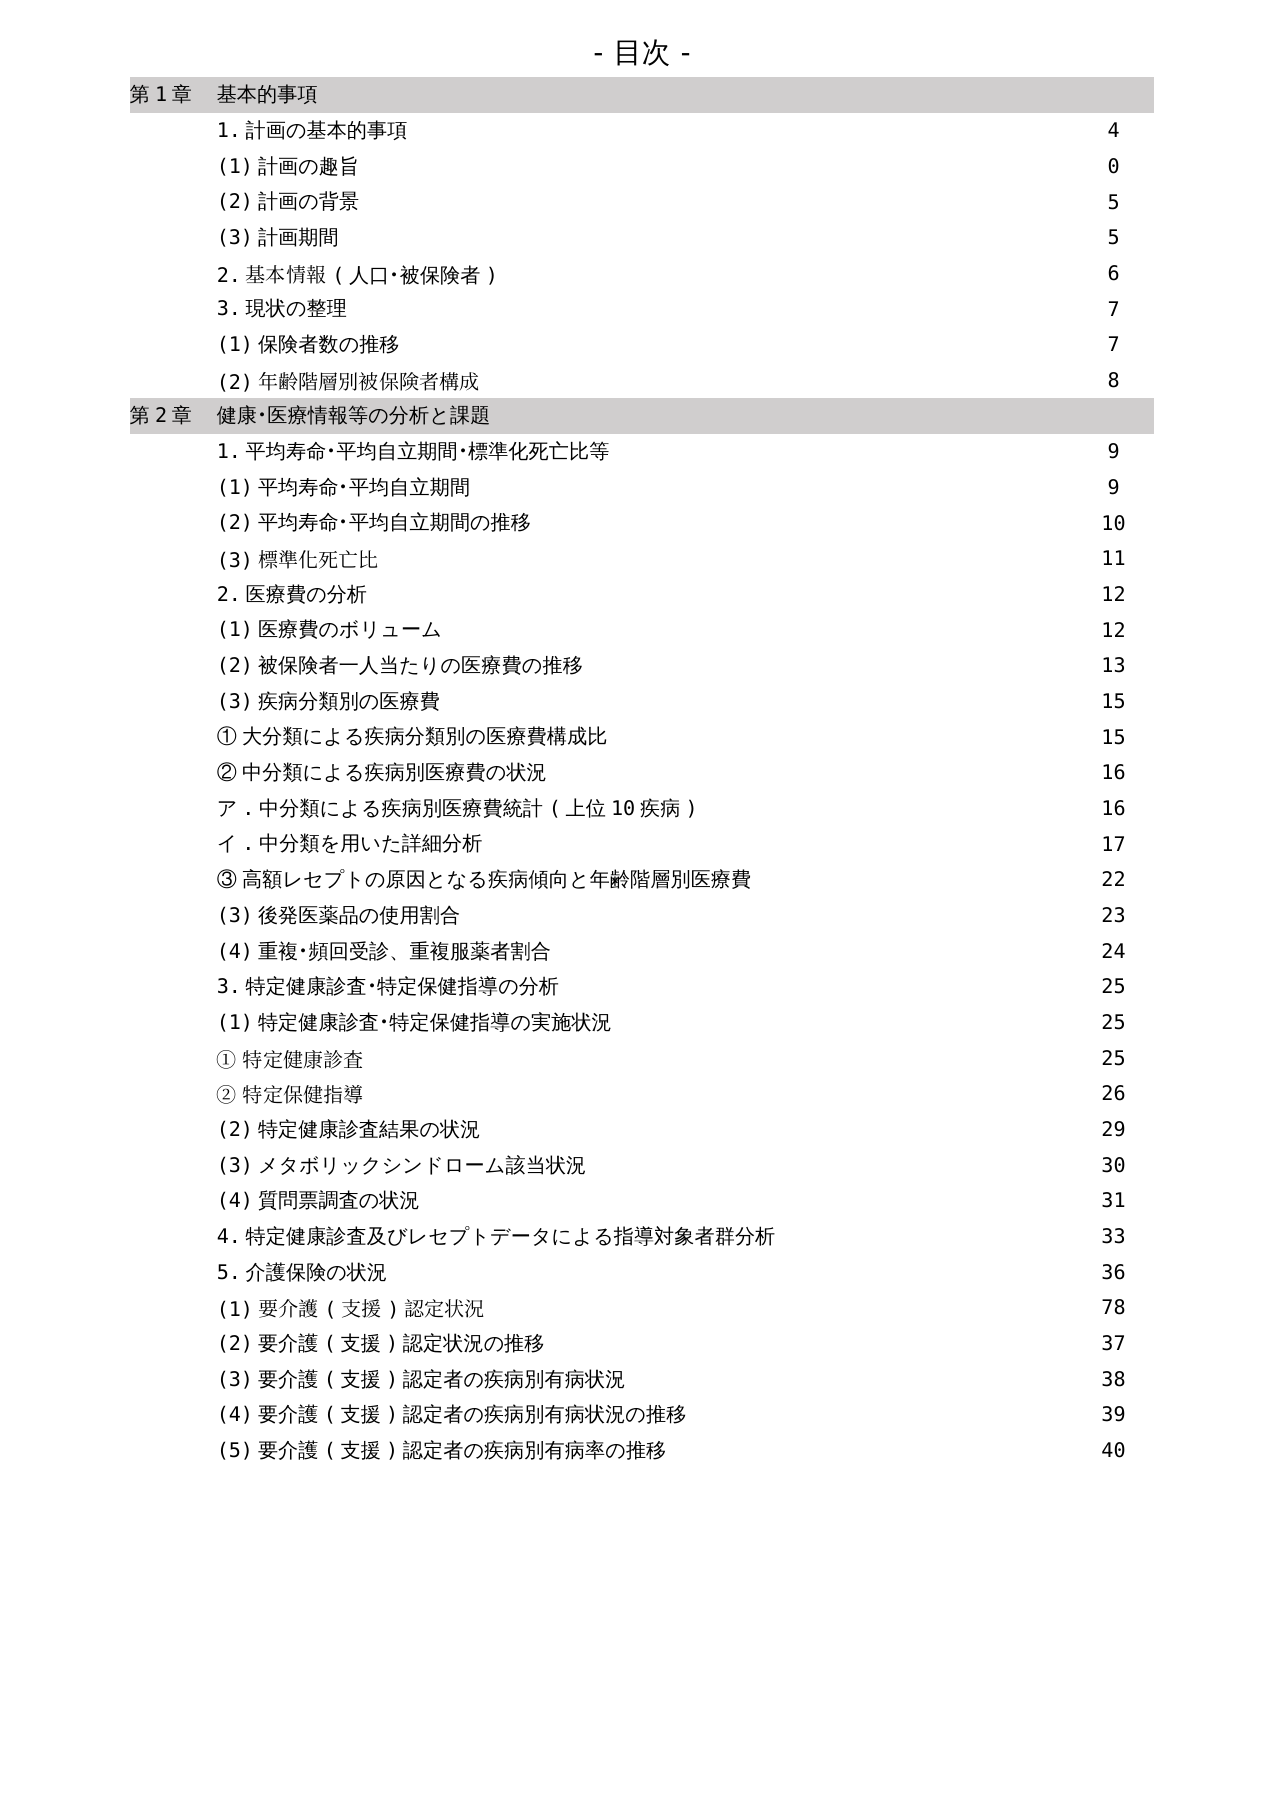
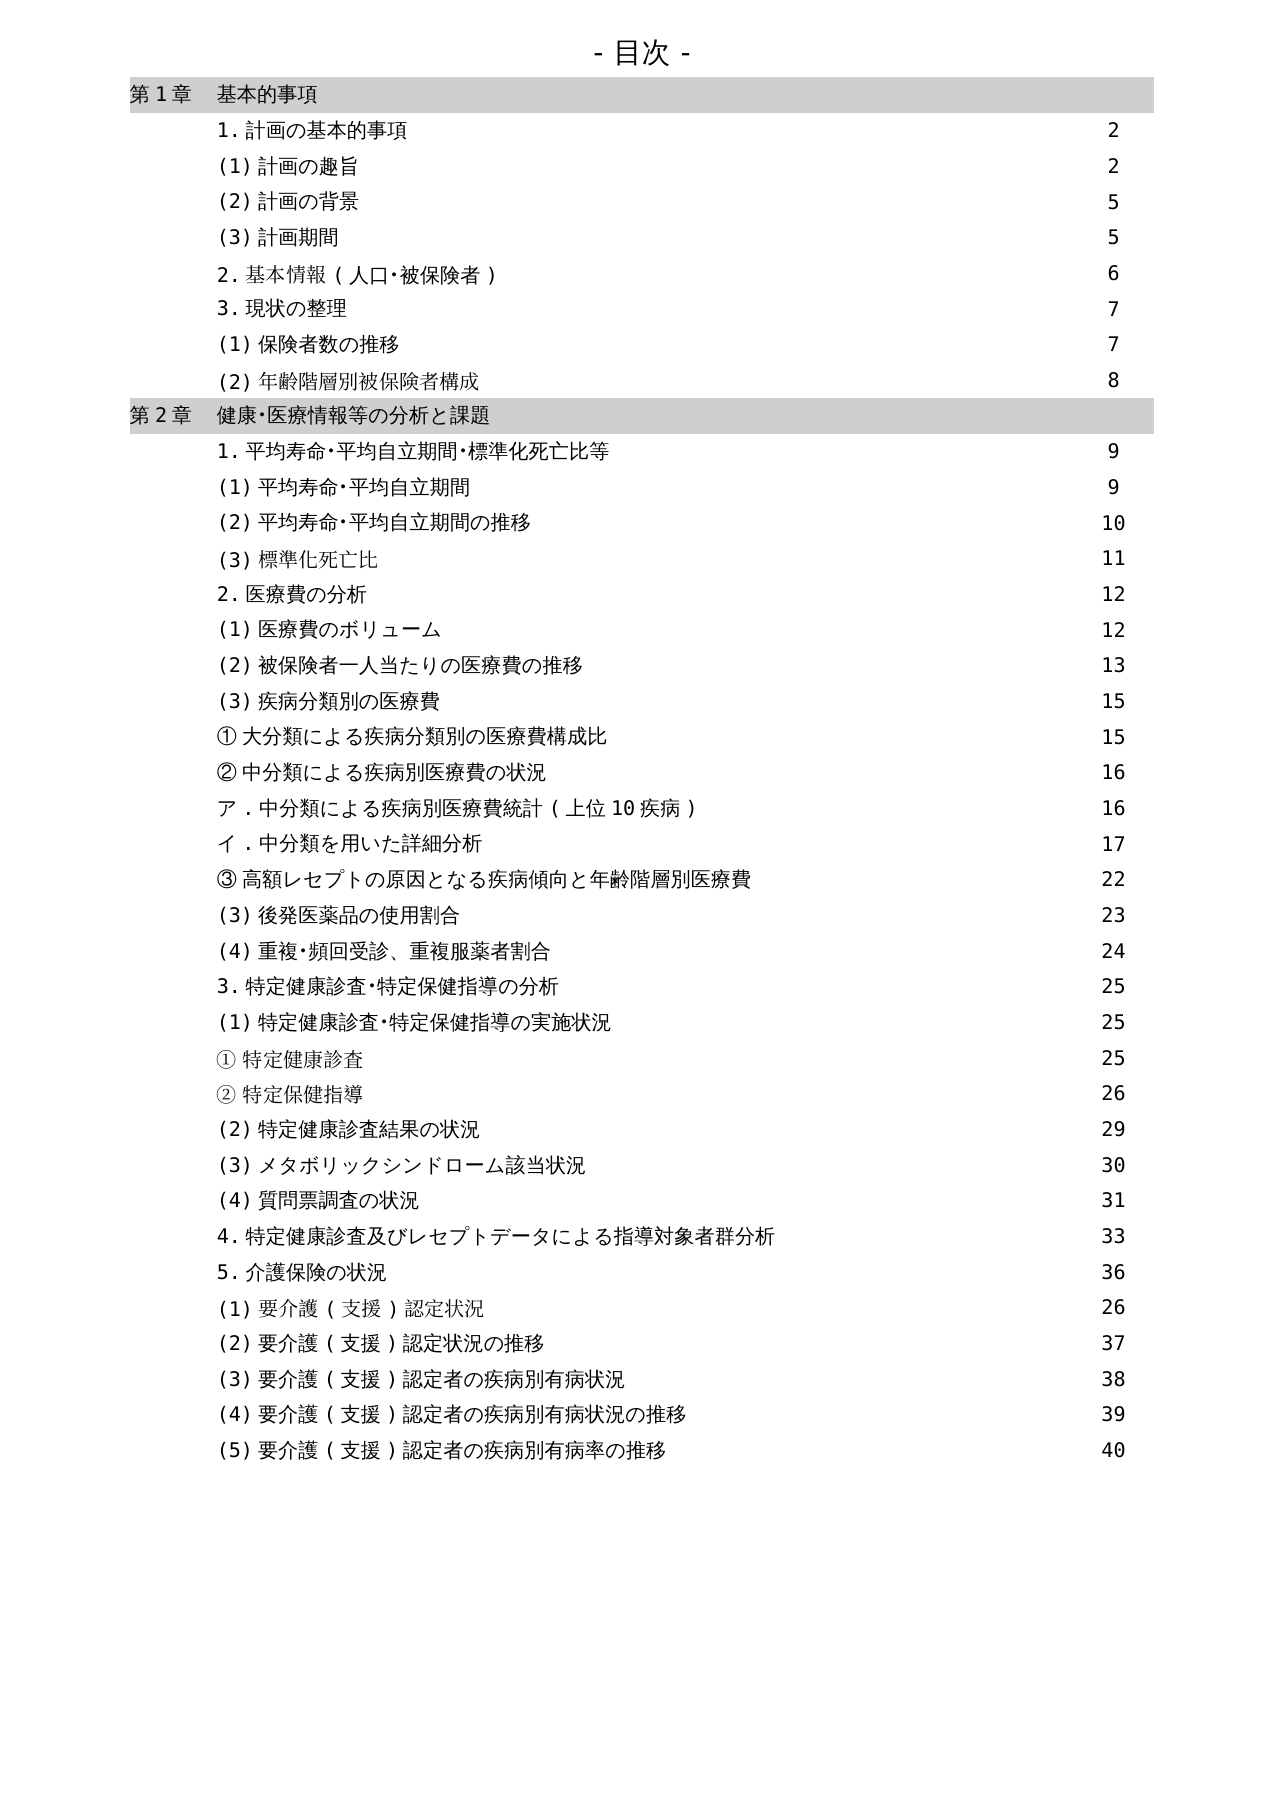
4: 4 -> 2 (1114, 131)
0: 0 -> 2 (1114, 167)
78: 78 -> 26 (1114, 1308)
